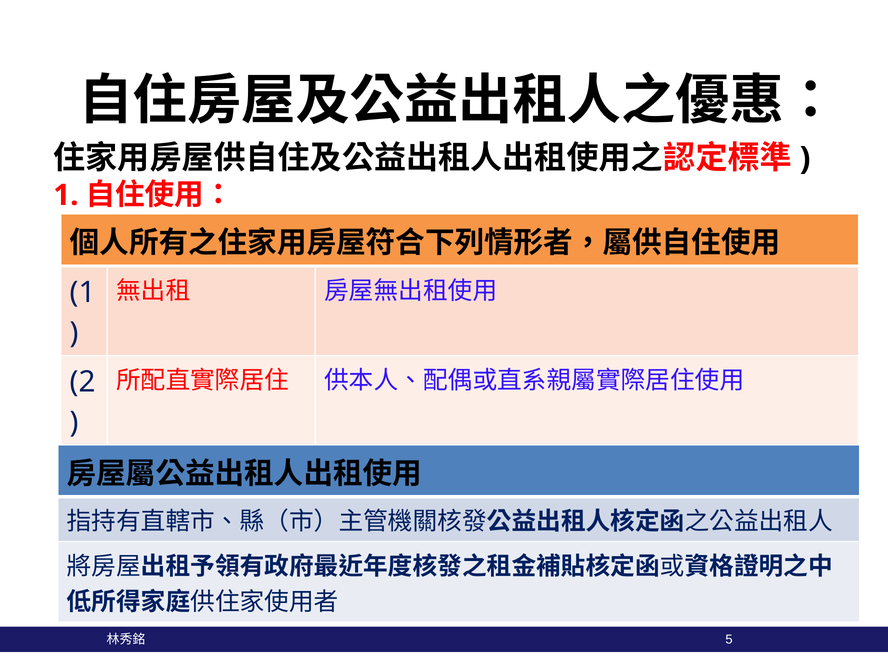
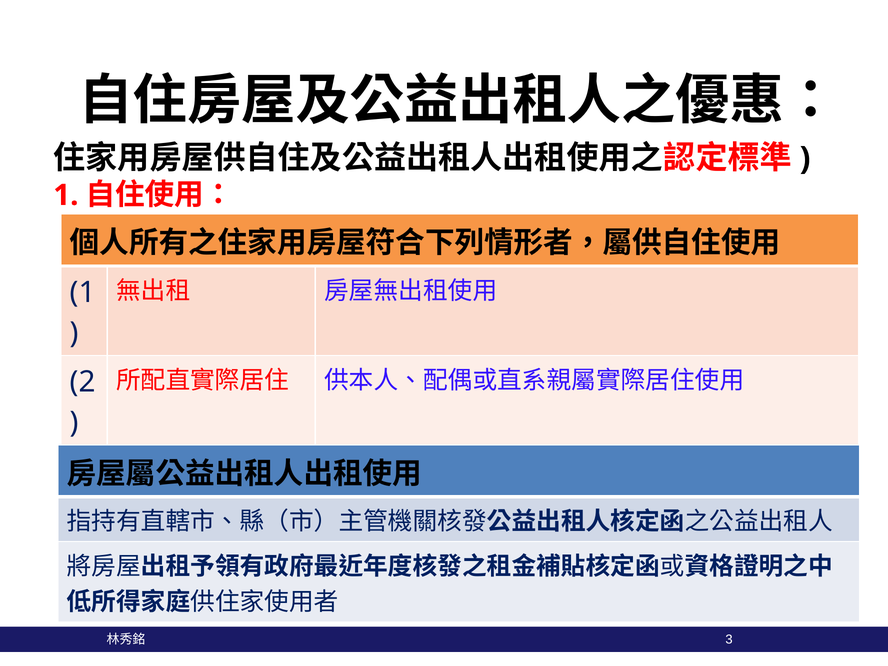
5: 5 -> 3 (729, 640)
